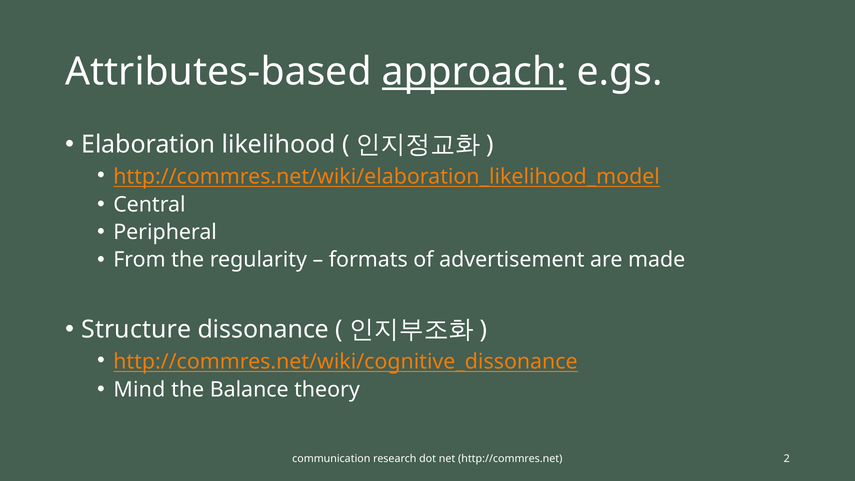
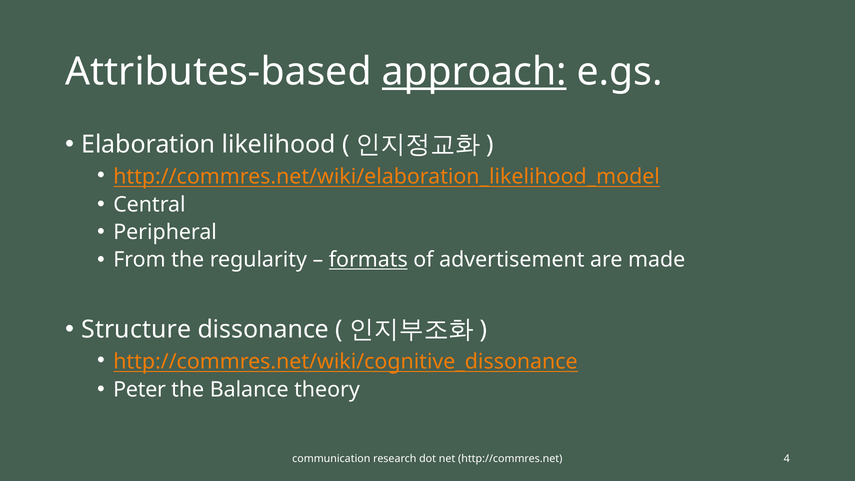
formats underline: none -> present (368, 260)
Mind: Mind -> Peter (140, 390)
2: 2 -> 4 (787, 458)
